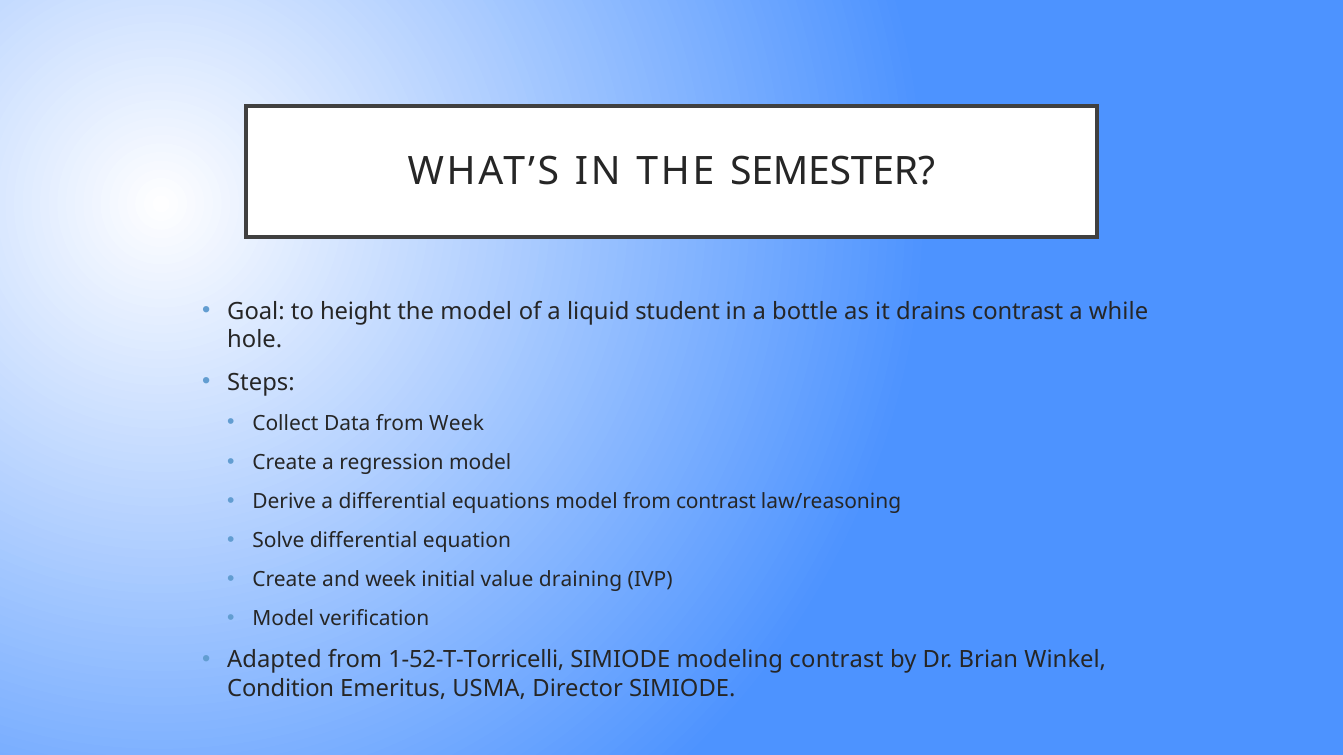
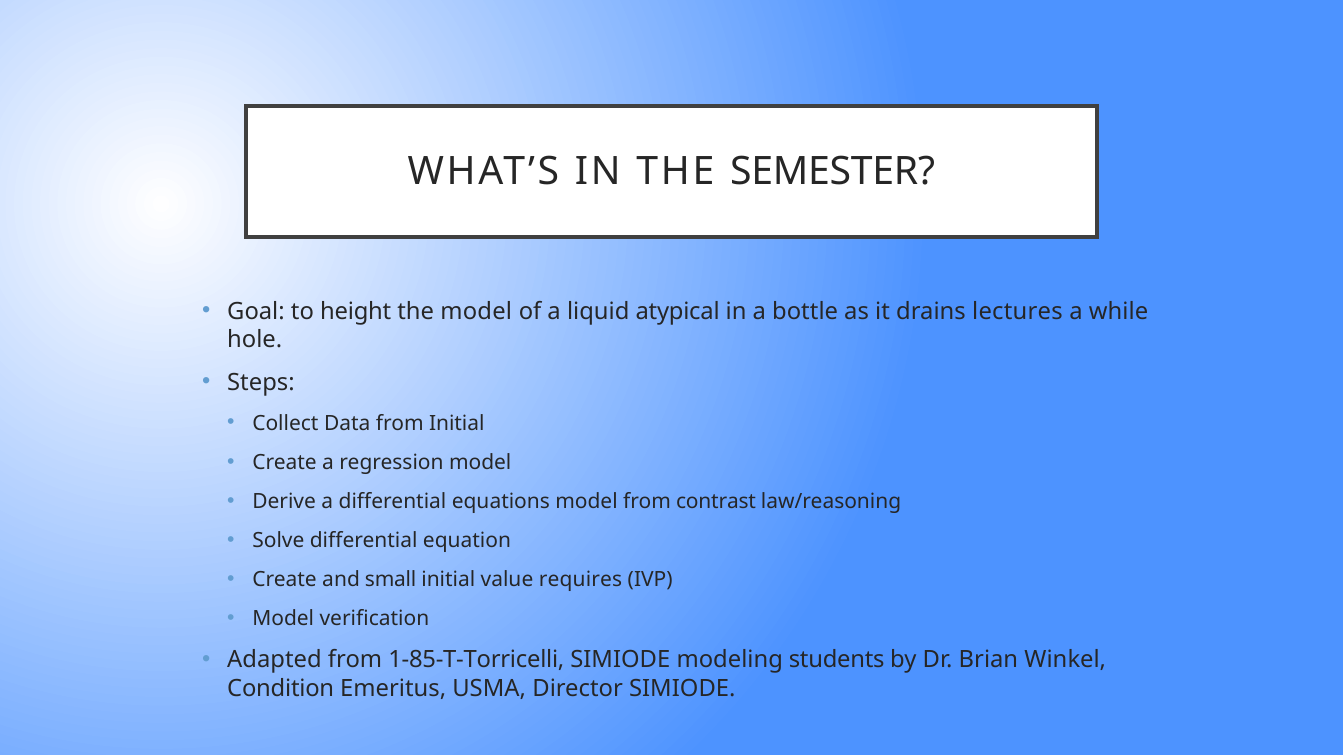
student: student -> atypical (678, 312)
drains contrast: contrast -> lectures (1017, 312)
from Week: Week -> Initial (457, 423)
and week: week -> small (391, 580)
draining: draining -> requires (580, 580)
1-52-T-Torricelli: 1-52-T-Torricelli -> 1-85-T-Torricelli (476, 660)
modeling contrast: contrast -> students (837, 660)
